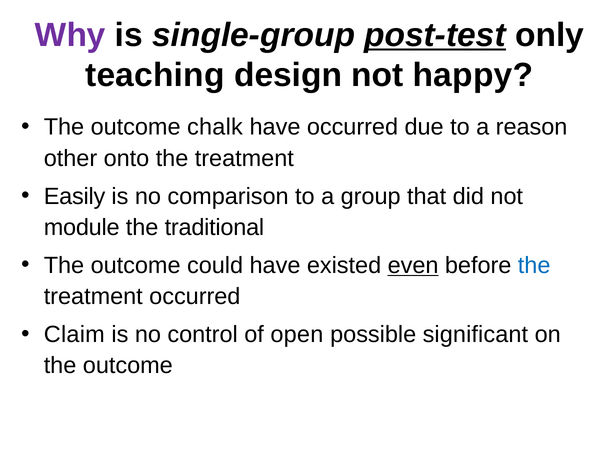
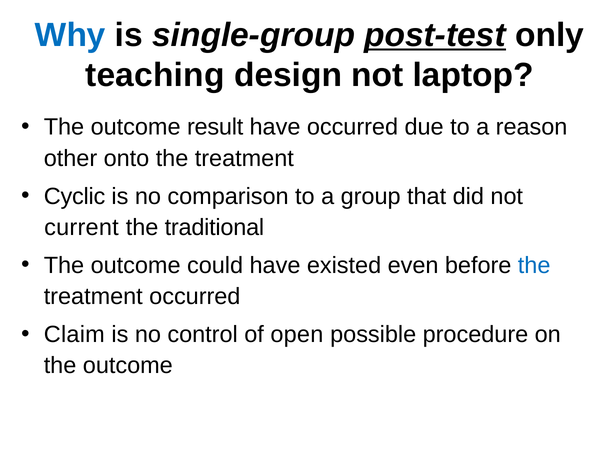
Why colour: purple -> blue (70, 35)
happy: happy -> laptop (473, 75)
chalk: chalk -> result (215, 127)
Easily: Easily -> Cyclic (75, 196)
module: module -> current (81, 227)
even underline: present -> none (413, 265)
significant: significant -> procedure (475, 334)
